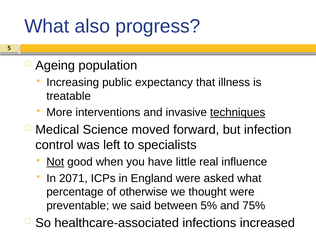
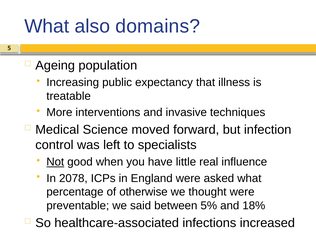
progress: progress -> domains (158, 26)
techniques underline: present -> none (238, 112)
2071: 2071 -> 2078 (73, 178)
75%: 75% -> 18% (254, 206)
